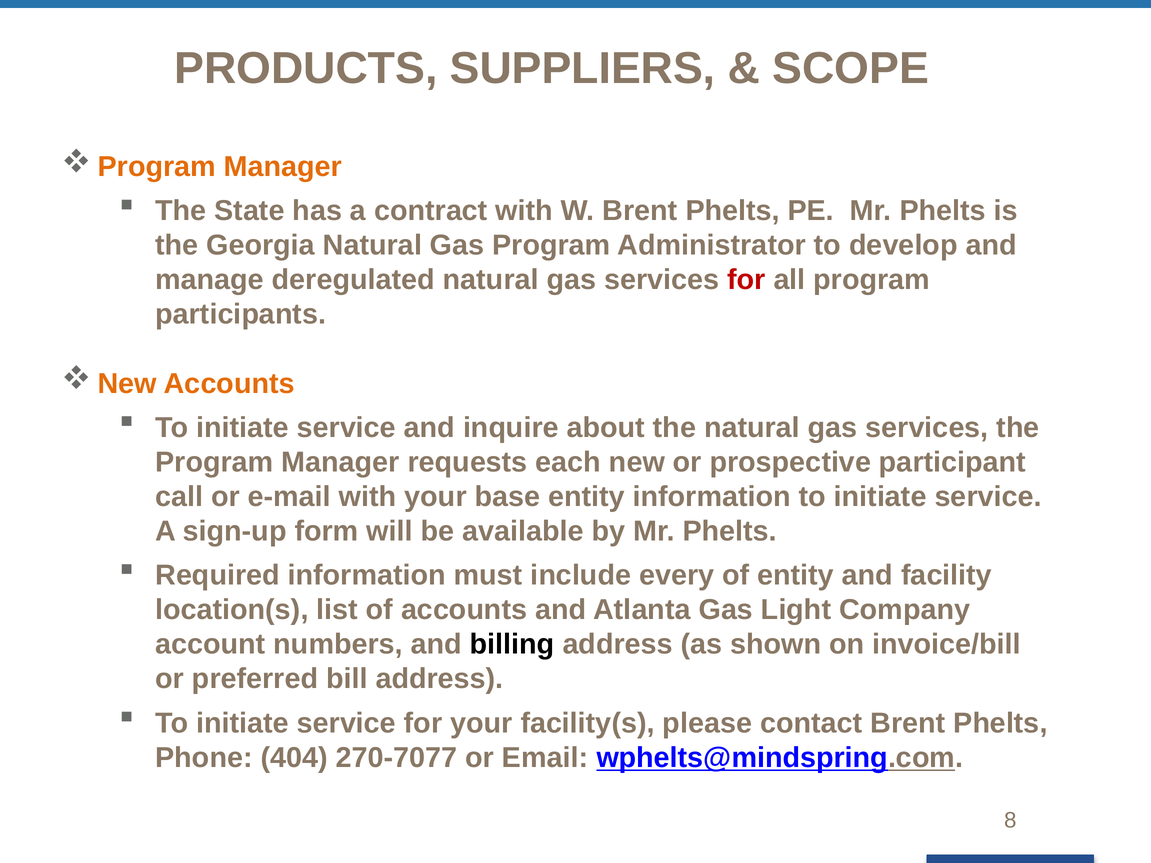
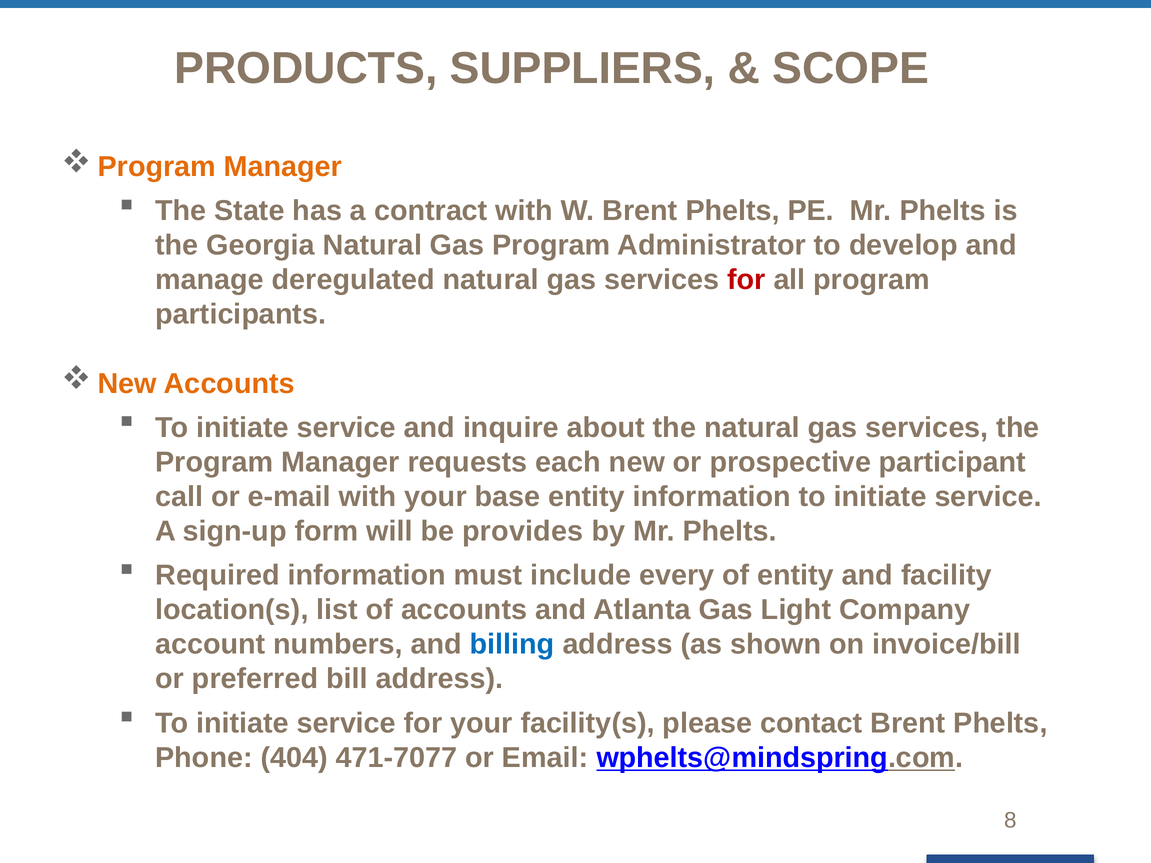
available: available -> provides (523, 531)
billing colour: black -> blue (512, 645)
270-7077: 270-7077 -> 471-7077 (396, 758)
